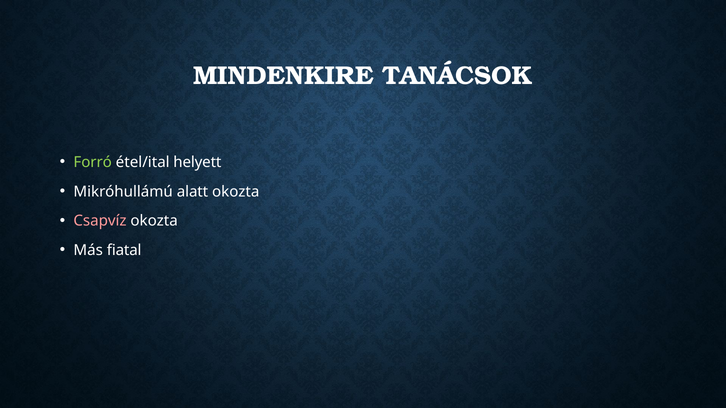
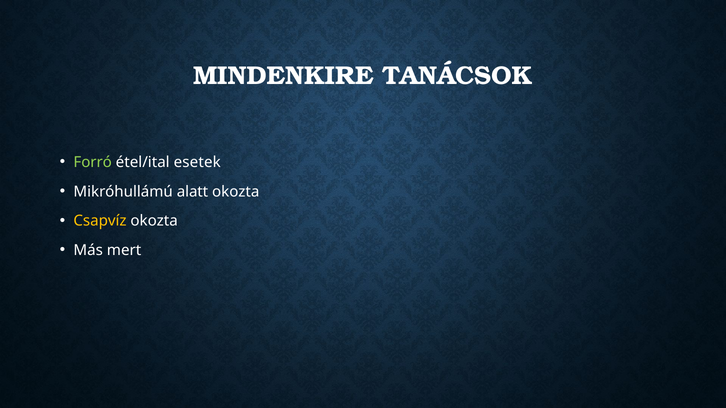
helyett: helyett -> esetek (197, 162)
Csapvíz colour: pink -> yellow (100, 221)
fiatal: fiatal -> mert (124, 250)
